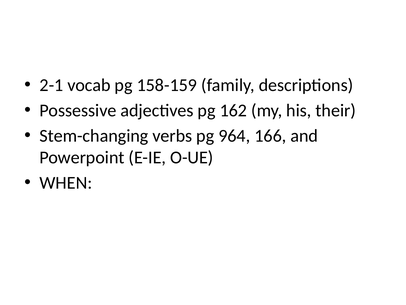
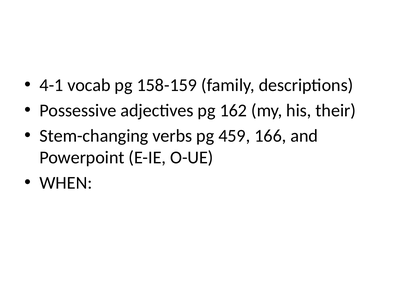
2-1: 2-1 -> 4-1 (51, 85)
964: 964 -> 459 (234, 136)
